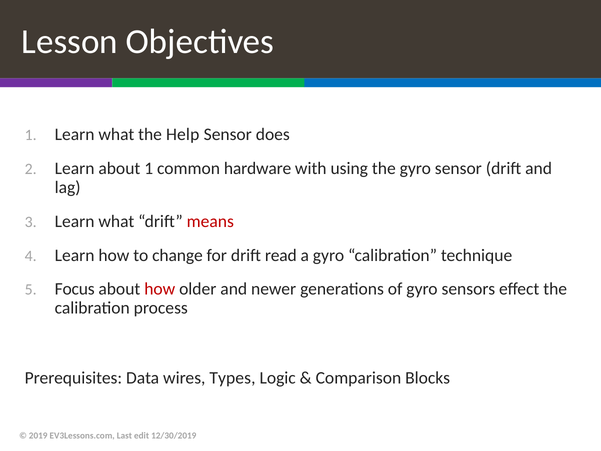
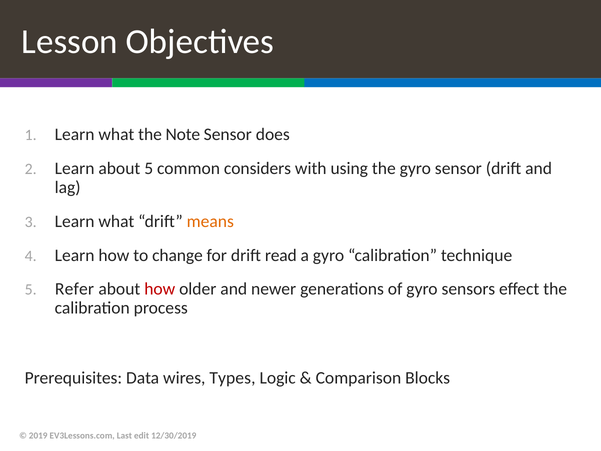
Help: Help -> Note (183, 134)
about 1: 1 -> 5 (149, 168)
hardware: hardware -> considers (258, 168)
means colour: red -> orange (210, 221)
Focus: Focus -> Refer (75, 289)
